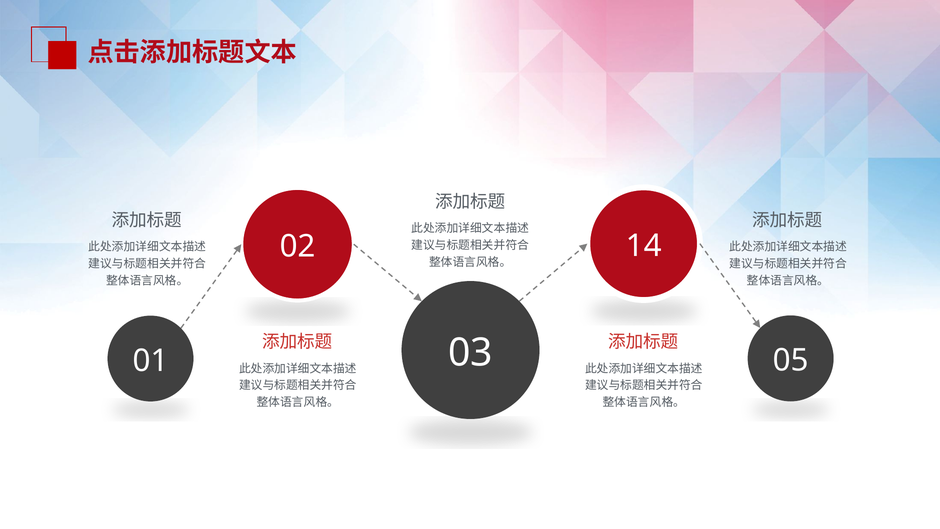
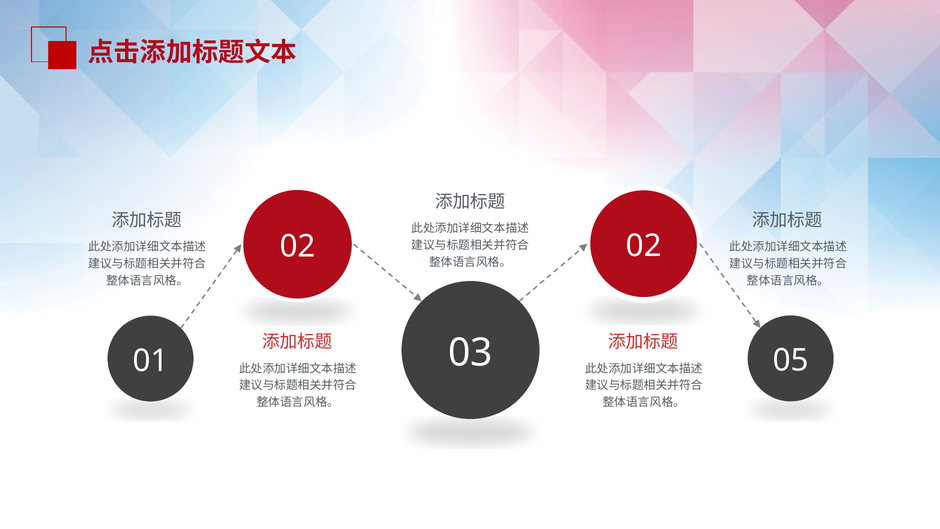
02 14: 14 -> 02 (644, 246)
